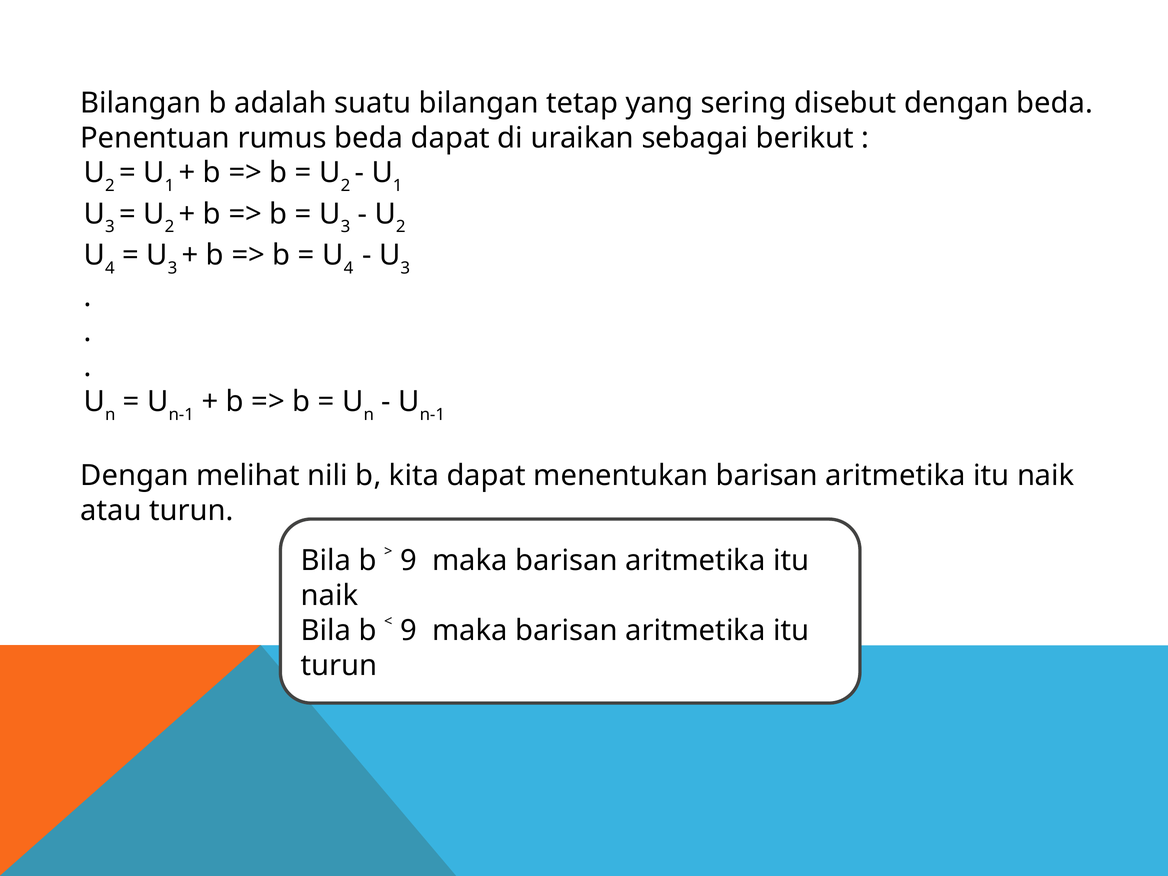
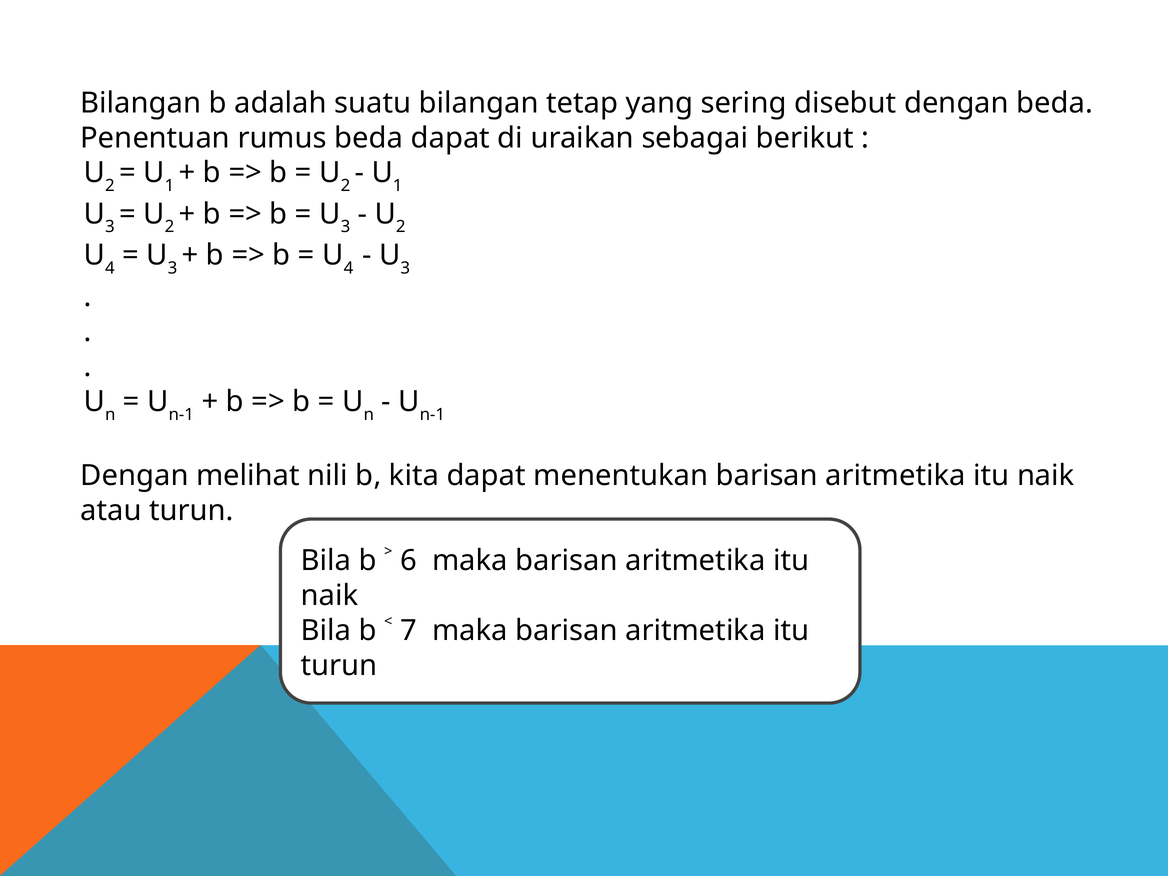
9: 9 -> 6 (409, 561)
9: 9 -> 7 (409, 631)
